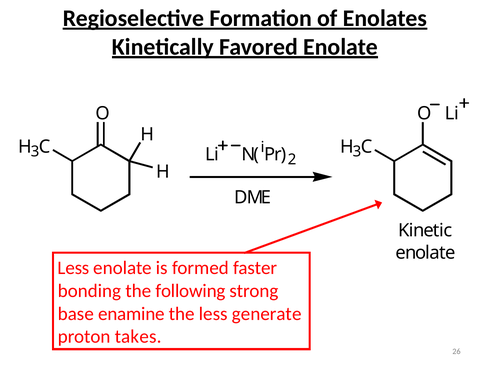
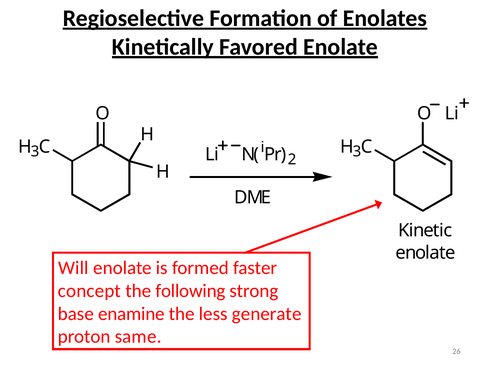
Less: Less -> Will (73, 268)
bonding: bonding -> concept (89, 290)
takes: takes -> same (138, 336)
